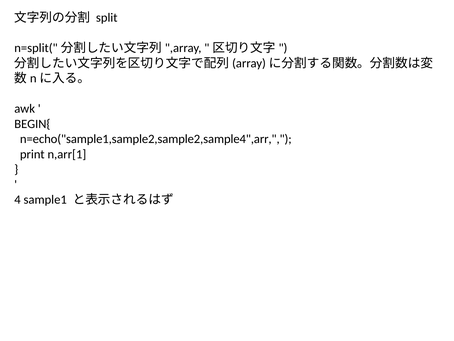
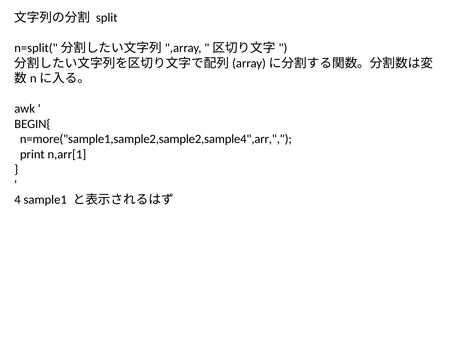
n=echo("sample1,sample2,sample2,sample4",arr: n=echo("sample1,sample2,sample2,sample4",arr -> n=more("sample1,sample2,sample2,sample4",arr (156, 139)
